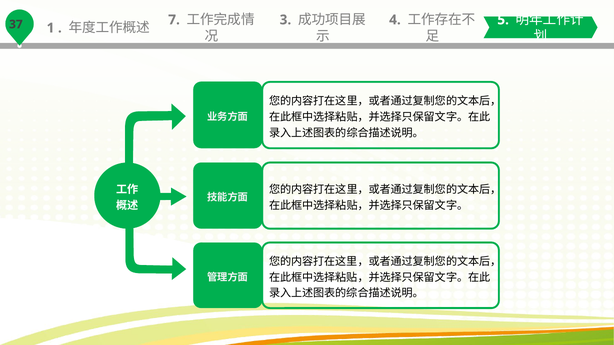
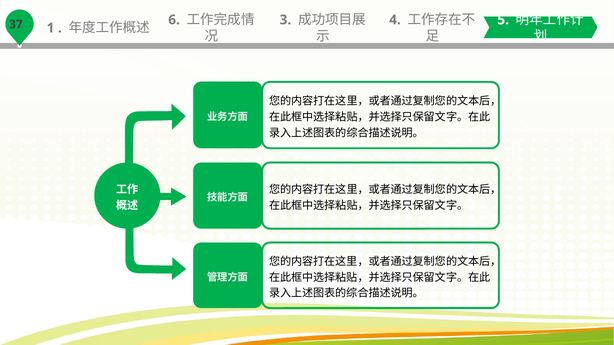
7: 7 -> 6 (174, 20)
